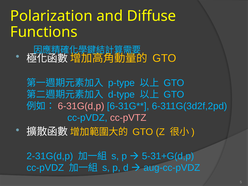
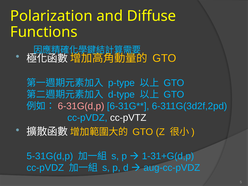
cc-pVTZ colour: pink -> white (128, 118)
2-31G(d,p: 2-31G(d,p -> 5-31G(d,p (50, 156)
5-31+G(d,p: 5-31+G(d,p -> 1-31+G(d,p (168, 156)
